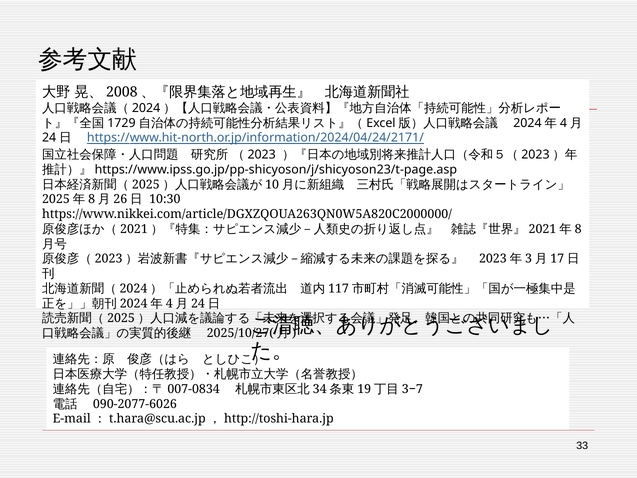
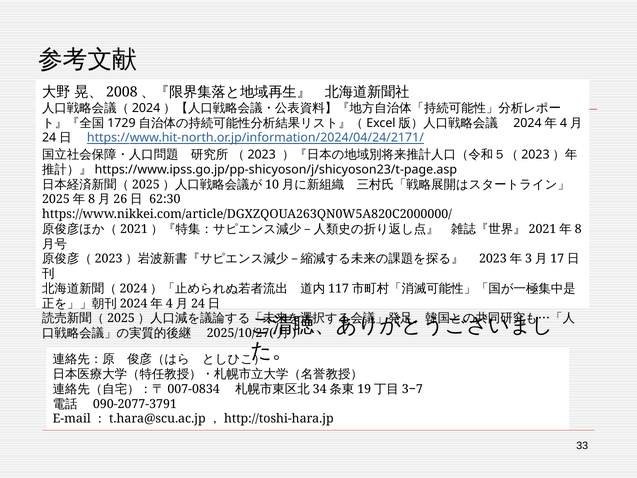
10:30: 10:30 -> 62:30 (165, 199)
090-2077-6026: 090-2077-6026 -> 090-2077-3791 (135, 404)
